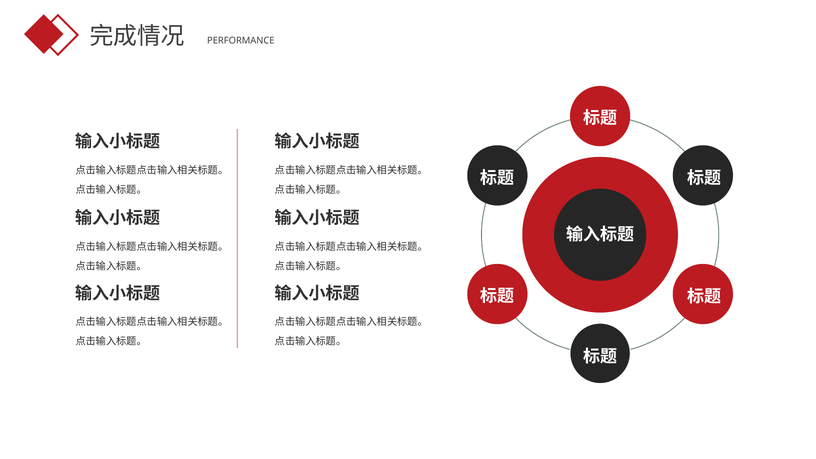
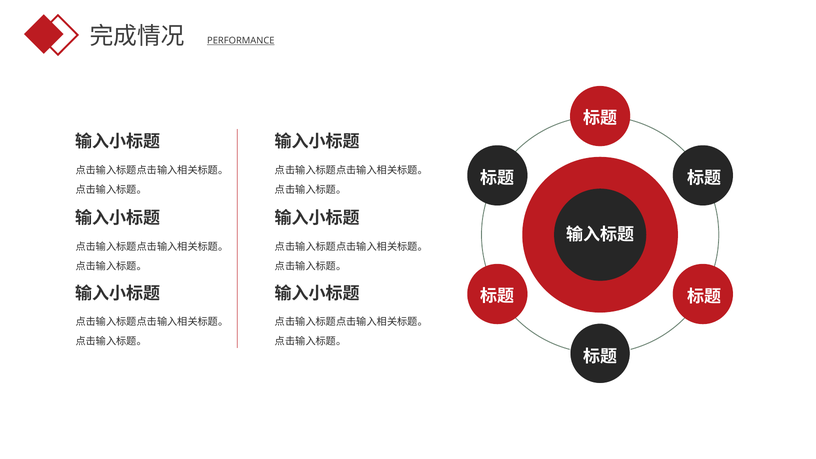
PERFORMANCE underline: none -> present (241, 41)
